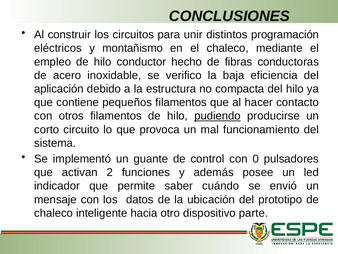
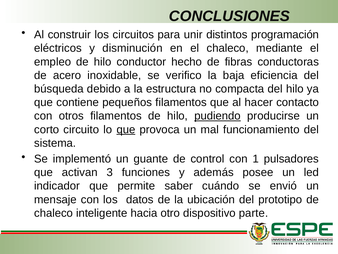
montañismo: montañismo -> disminución (133, 48)
aplicación: aplicación -> búsqueda (59, 89)
que underline: none -> present (126, 129)
0: 0 -> 1 (256, 159)
2: 2 -> 3 (110, 172)
